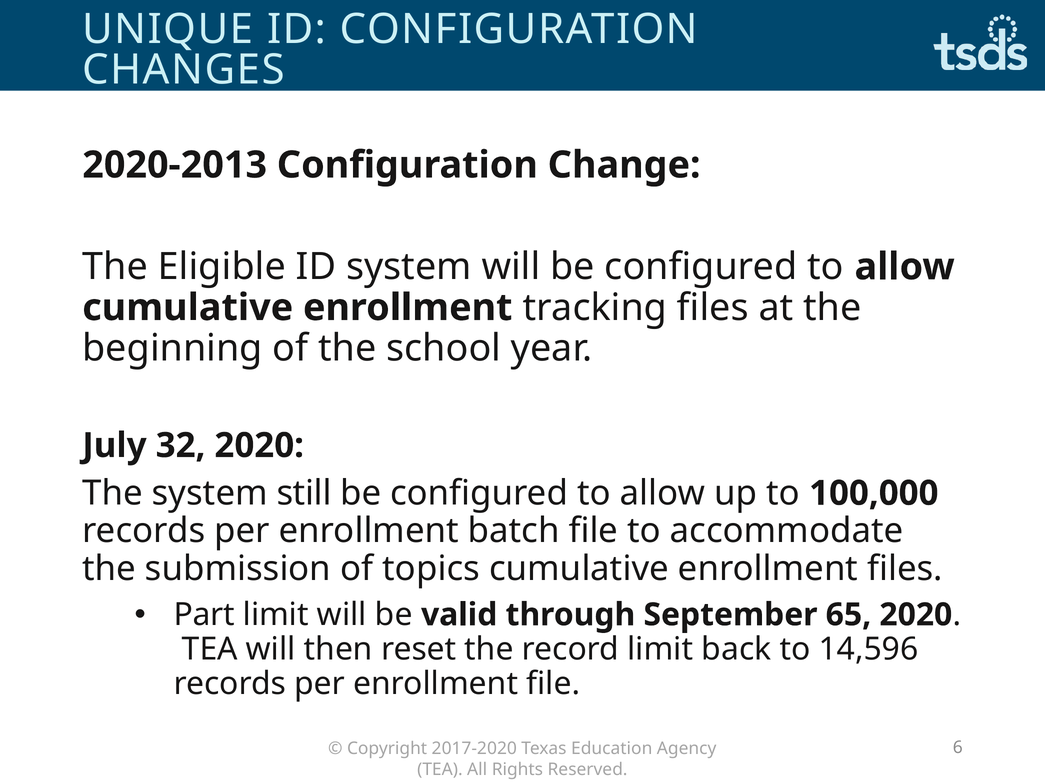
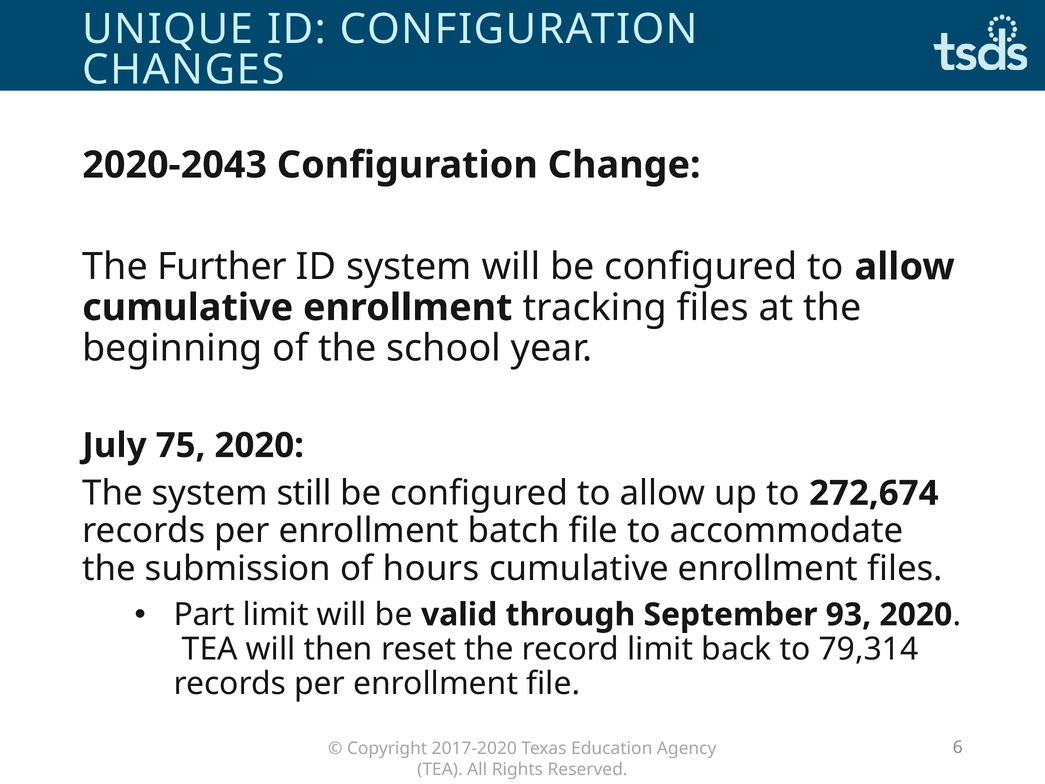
2020-2013: 2020-2013 -> 2020-2043 (175, 165)
Eligible: Eligible -> Further (222, 267)
32: 32 -> 75 (181, 445)
100,000: 100,000 -> 272,674 (874, 493)
topics: topics -> hours (431, 568)
65: 65 -> 93 (848, 615)
14,596: 14,596 -> 79,314 (868, 649)
